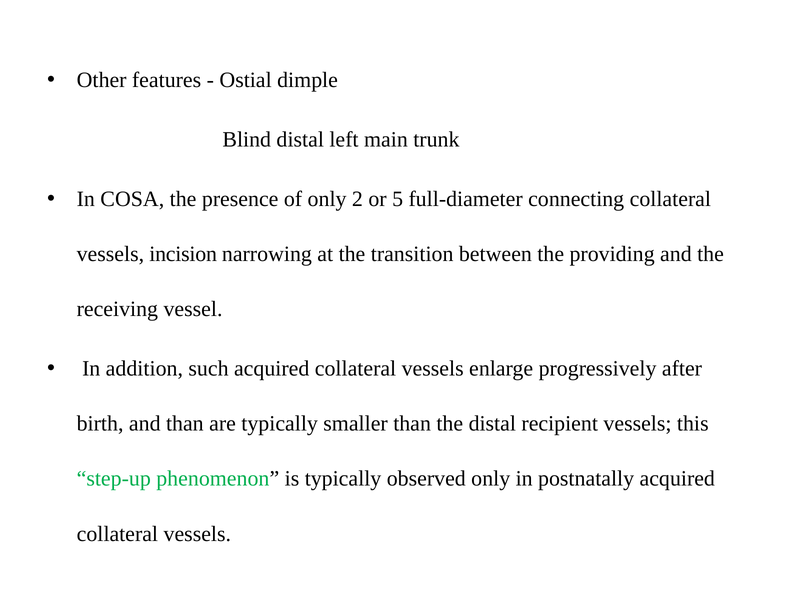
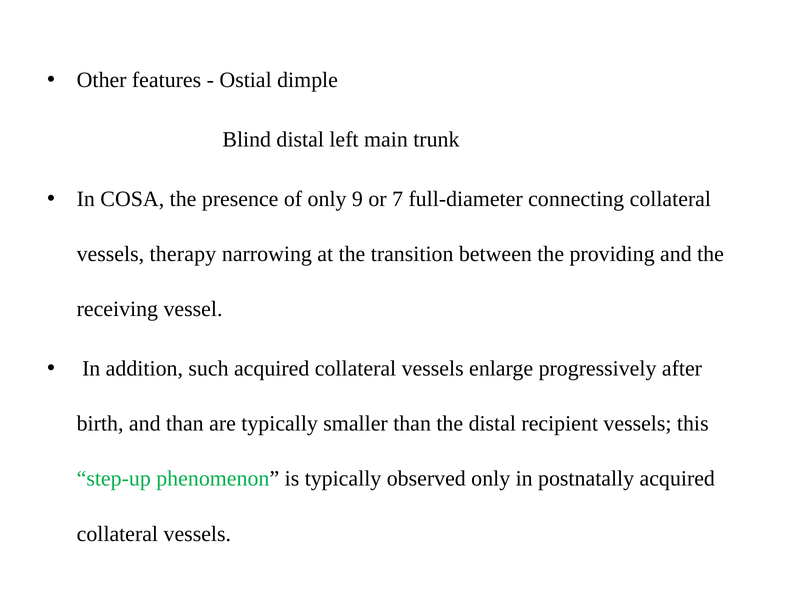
2: 2 -> 9 (357, 199)
5: 5 -> 7 (398, 199)
incision: incision -> therapy (183, 254)
